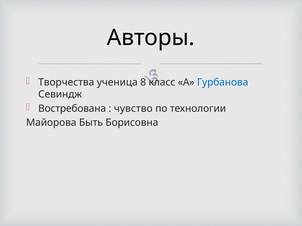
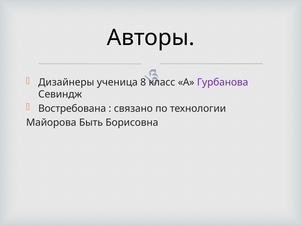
Творчества: Творчества -> Дизайнеры (66, 83)
Гурбанова colour: blue -> purple (223, 83)
чувство: чувство -> связано (133, 109)
